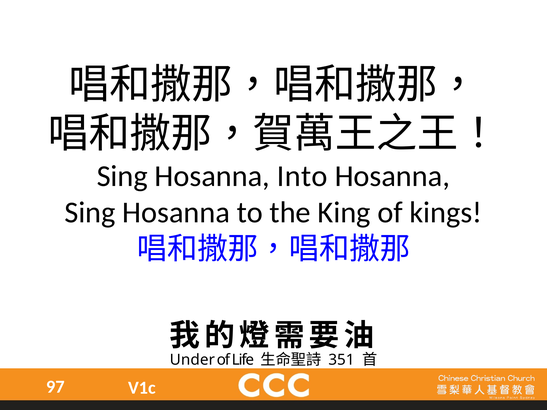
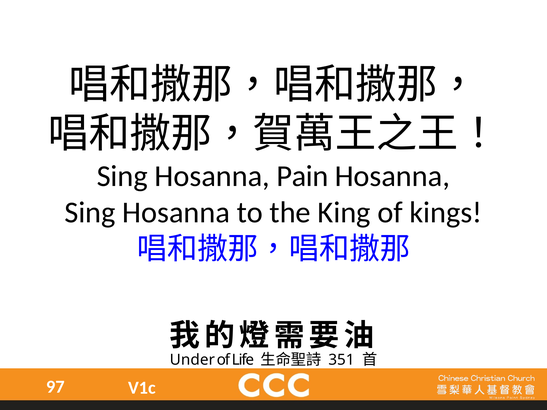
Into: Into -> Pain (302, 176)
